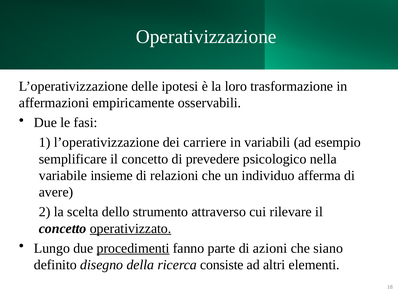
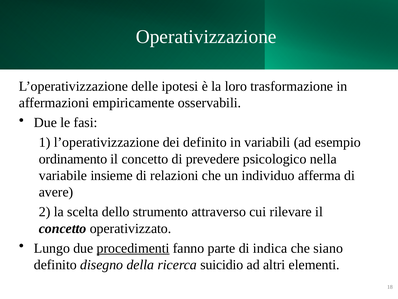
dei carriere: carriere -> definito (205, 142)
semplificare: semplificare -> ordinamento (73, 159)
operativizzato underline: present -> none (131, 228)
azioni: azioni -> indica (270, 248)
consiste: consiste -> suicidio (222, 264)
